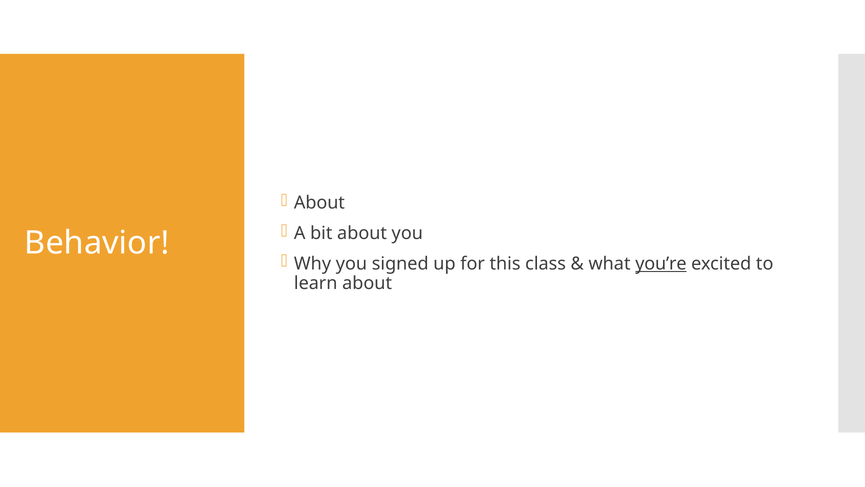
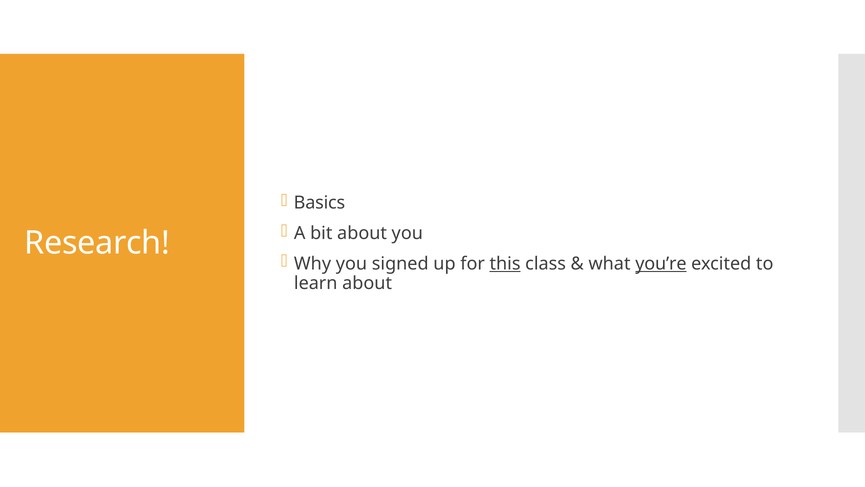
About: About -> Basics (319, 203)
Behavior: Behavior -> Research (97, 243)
this underline: none -> present (505, 263)
